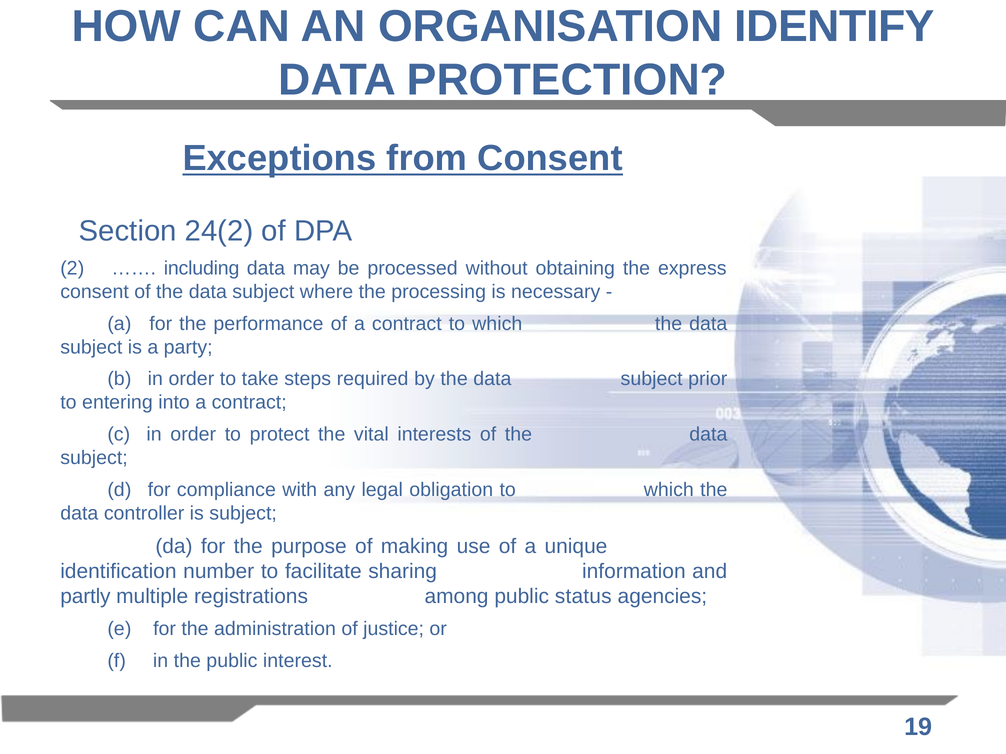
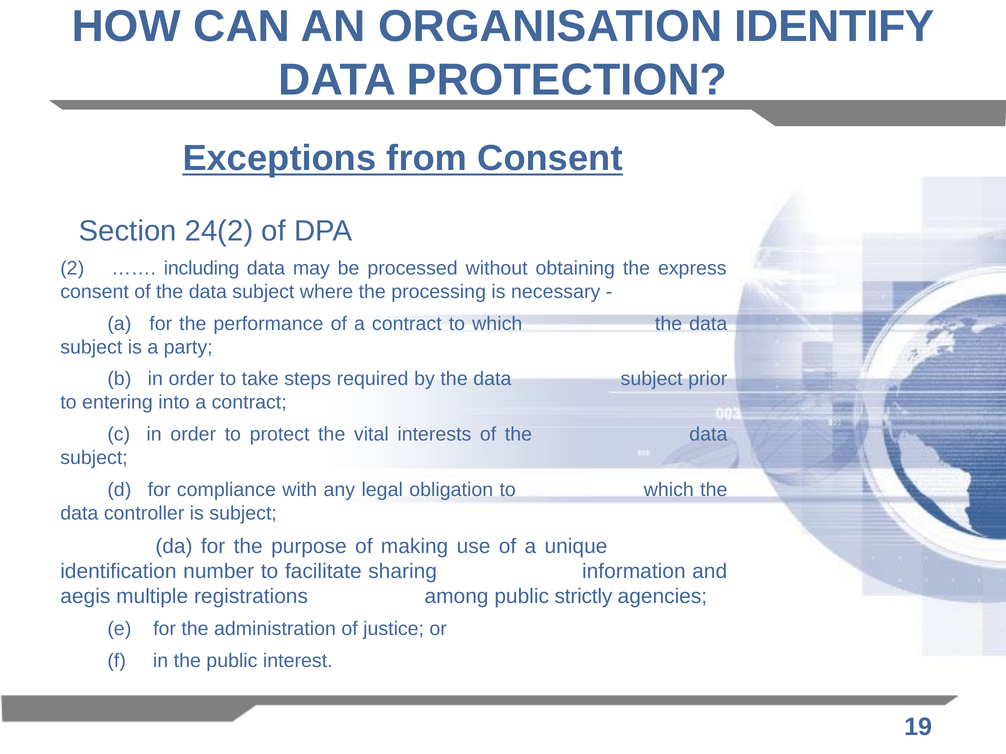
partly: partly -> aegis (85, 597)
status: status -> strictly (583, 597)
